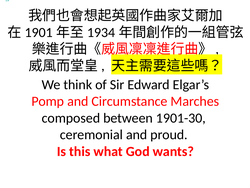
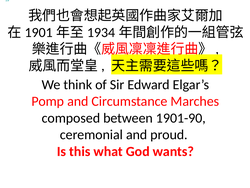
1901-30: 1901-30 -> 1901-90 (181, 118)
